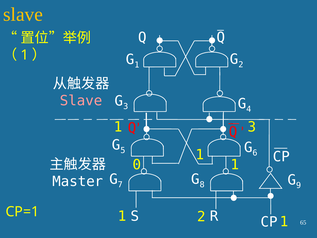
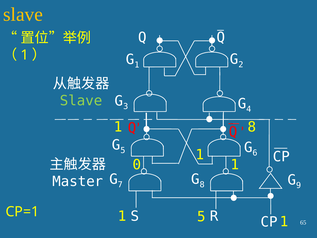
Slave colour: pink -> light green (81, 101)
1 3: 3 -> 8 (252, 127)
1 2: 2 -> 5 (201, 217)
